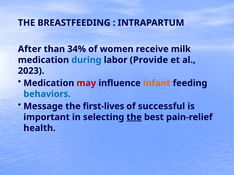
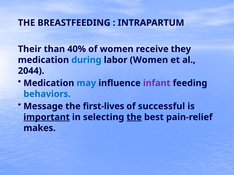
After: After -> Their (30, 49)
34%: 34% -> 40% (77, 49)
milk: milk -> they (181, 49)
labor Provide: Provide -> Women (149, 60)
2023: 2023 -> 2044 (31, 71)
may colour: red -> blue (86, 83)
infant colour: orange -> purple (157, 83)
important underline: none -> present (47, 117)
health: health -> makes (40, 128)
